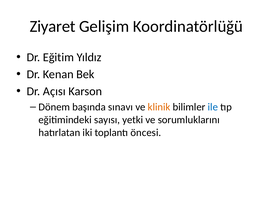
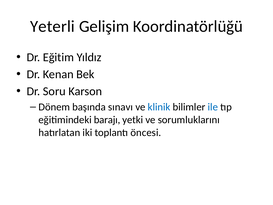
Ziyaret: Ziyaret -> Yeterli (52, 26)
Açısı: Açısı -> Soru (54, 91)
klinik colour: orange -> blue (159, 107)
sayısı: sayısı -> barajı (107, 120)
